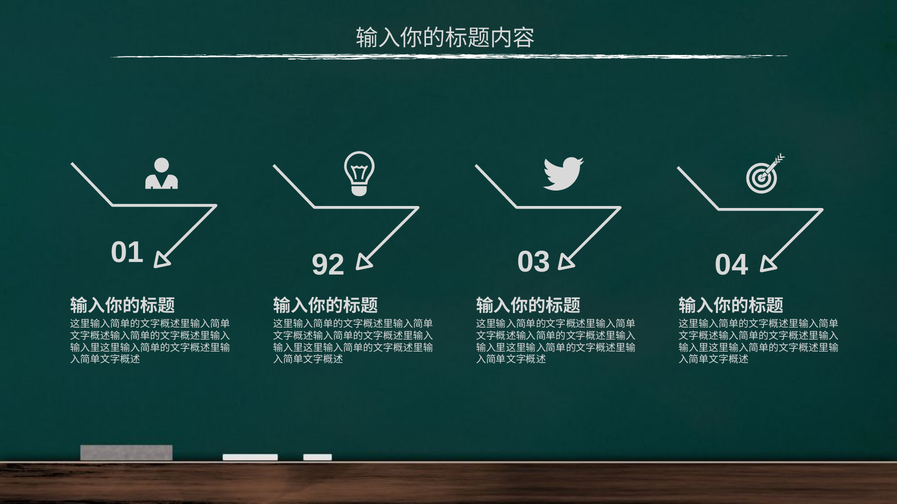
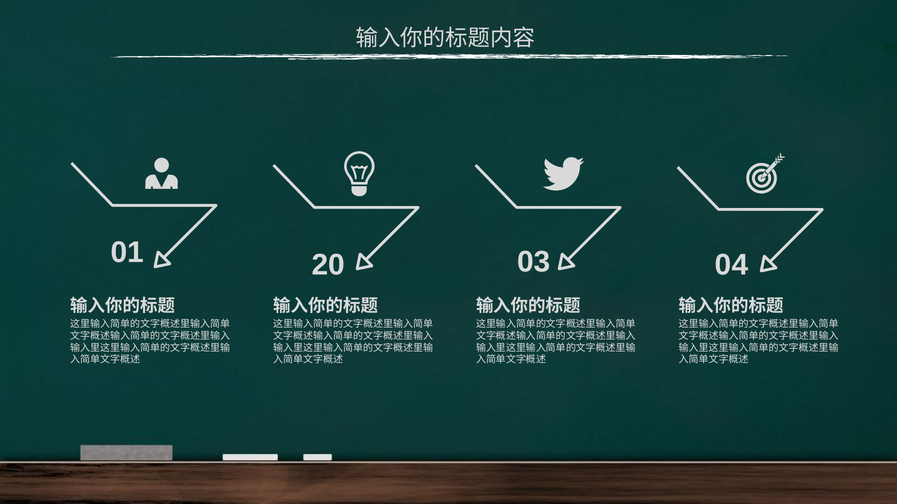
92: 92 -> 20 (328, 265)
